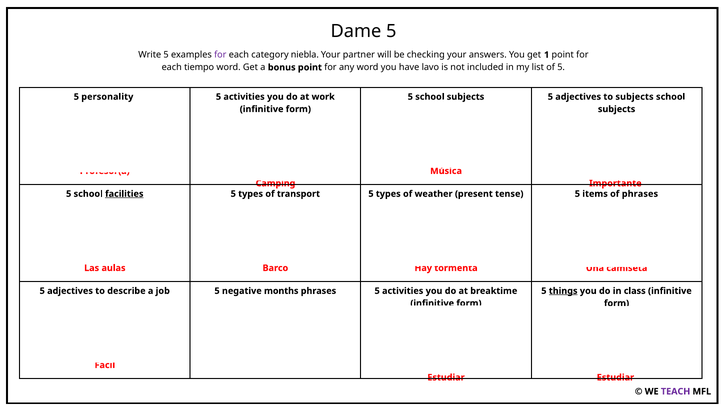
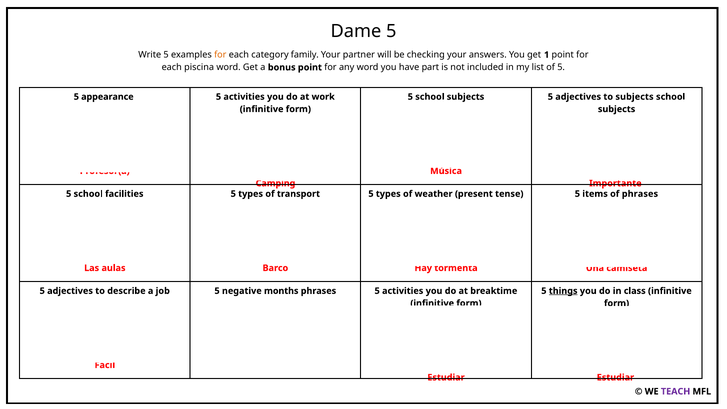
for colour: purple -> orange (220, 55)
niebla: niebla -> family (305, 55)
tiempo: tiempo -> piscina (199, 67)
lavo: lavo -> part (430, 67)
personality: personality -> appearance (107, 97)
facilities underline: present -> none (124, 194)
